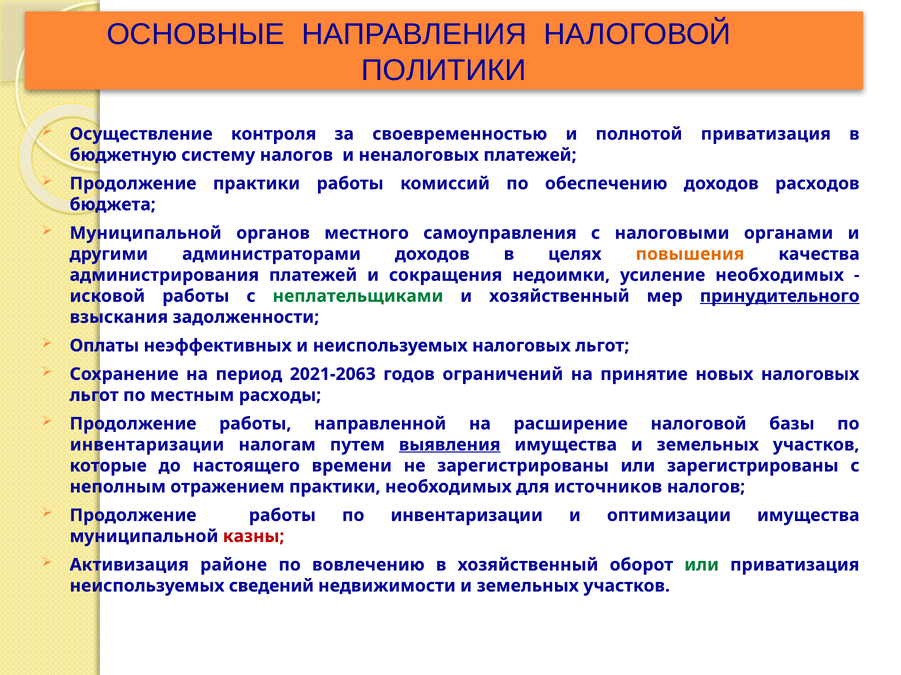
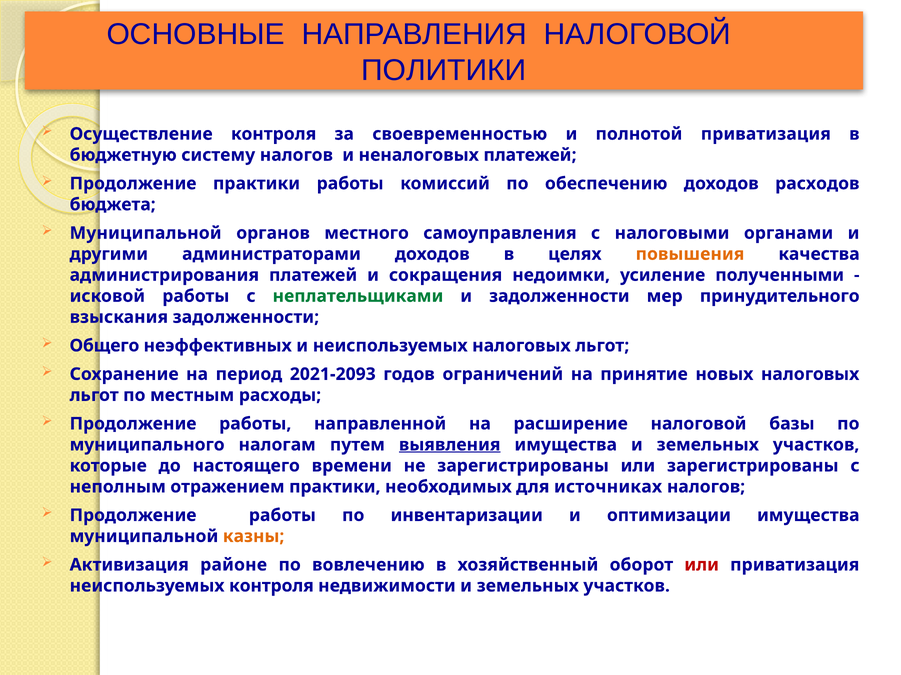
усиление необходимых: необходимых -> полученными (780, 275)
и хозяйственный: хозяйственный -> задолженности (559, 296)
принудительного underline: present -> none (780, 296)
Оплаты: Оплаты -> Общего (104, 346)
2021-2063: 2021-2063 -> 2021-2093 (333, 375)
инвентаризации: инвентаризации -> муниципального (147, 445)
источников: источников -> источниках (608, 487)
казны colour: red -> orange (254, 537)
или colour: green -> red (702, 565)
неиспользуемых сведений: сведений -> контроля (271, 586)
